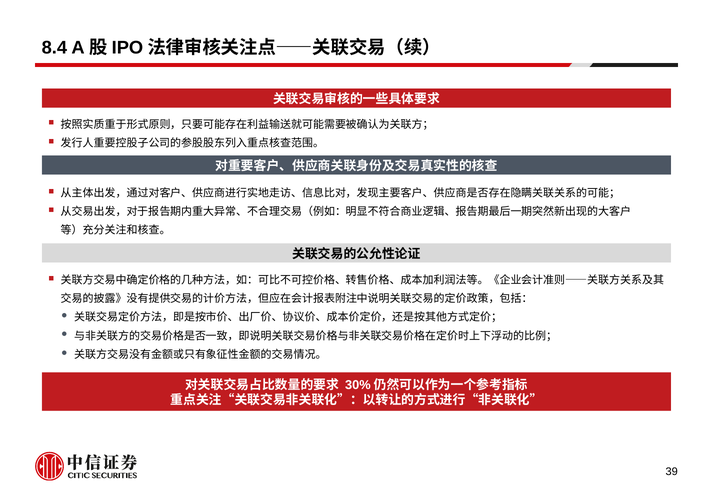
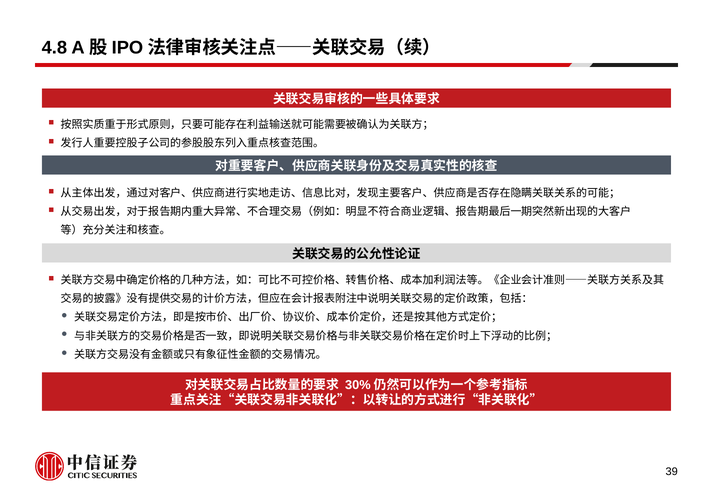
8.4: 8.4 -> 4.8 (54, 48)
